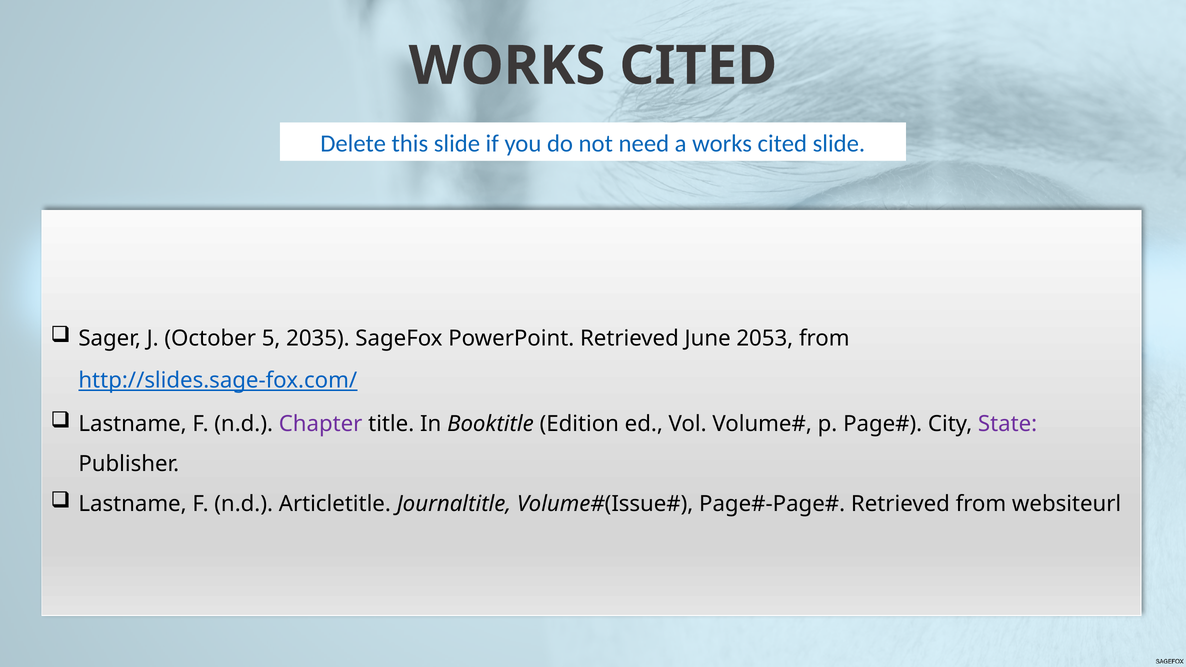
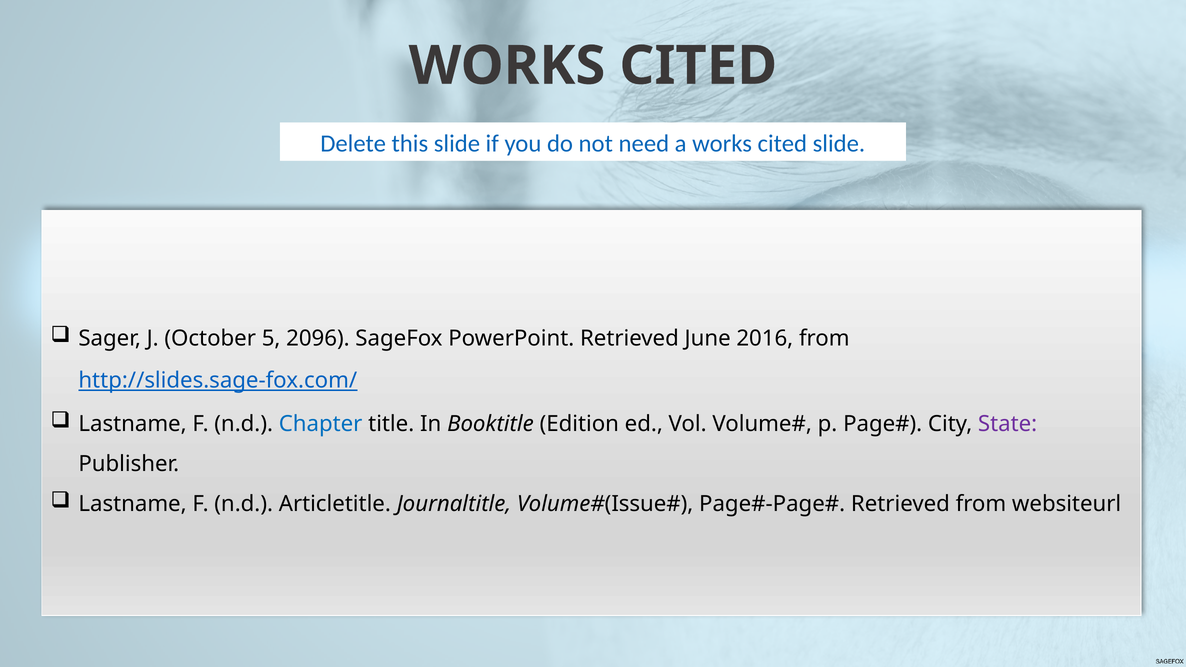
2035: 2035 -> 2096 (318, 338)
2053: 2053 -> 2016 (765, 338)
Chapter colour: purple -> blue (321, 424)
